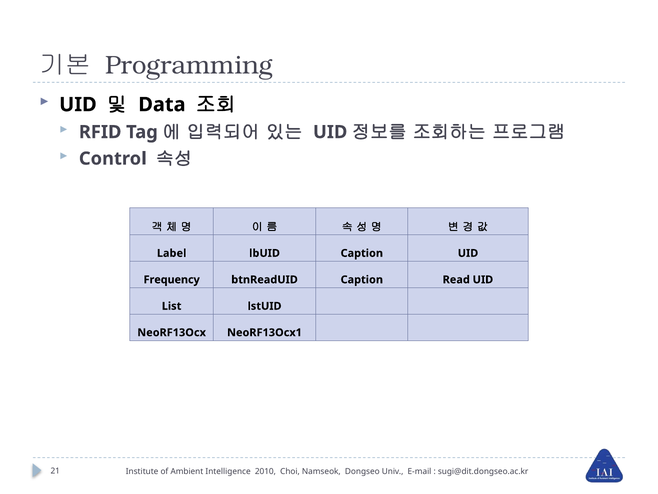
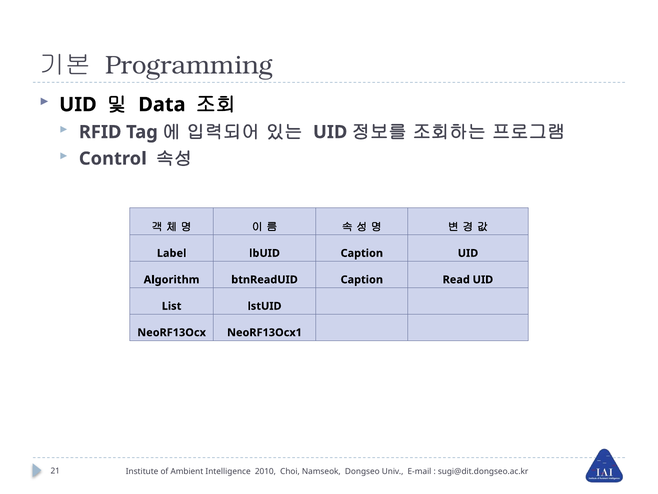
Frequency: Frequency -> Algorithm (172, 279)
